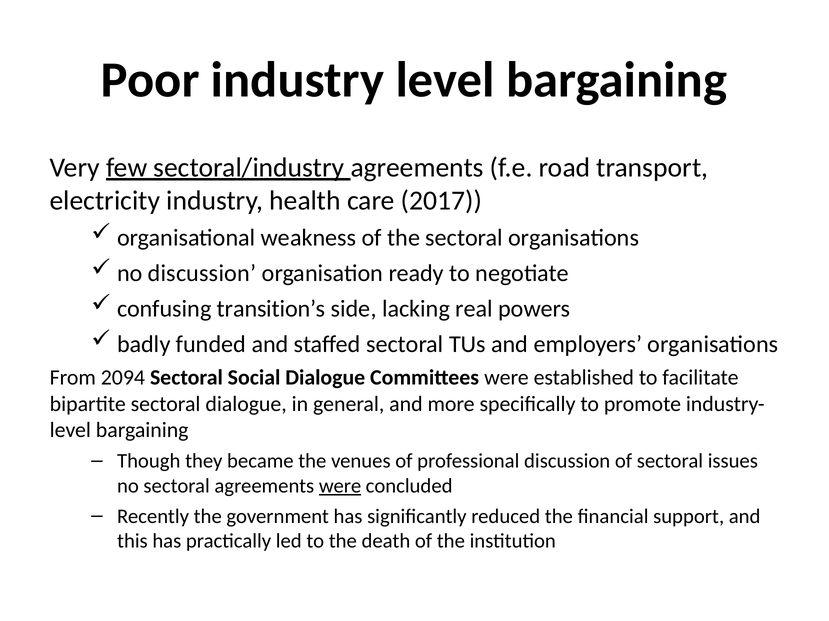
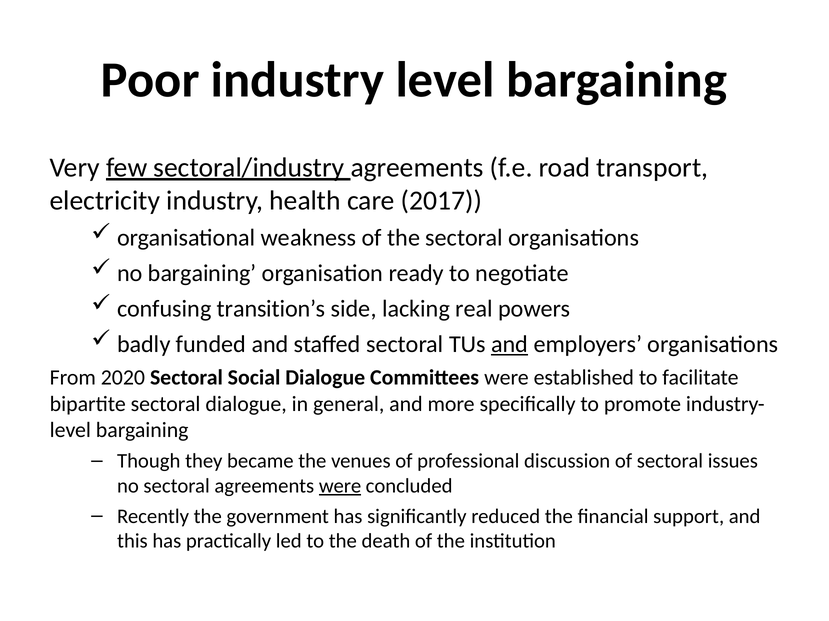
no discussion: discussion -> bargaining (202, 274)
and underline: none -> present (510, 345)
2094: 2094 -> 2020 (123, 378)
